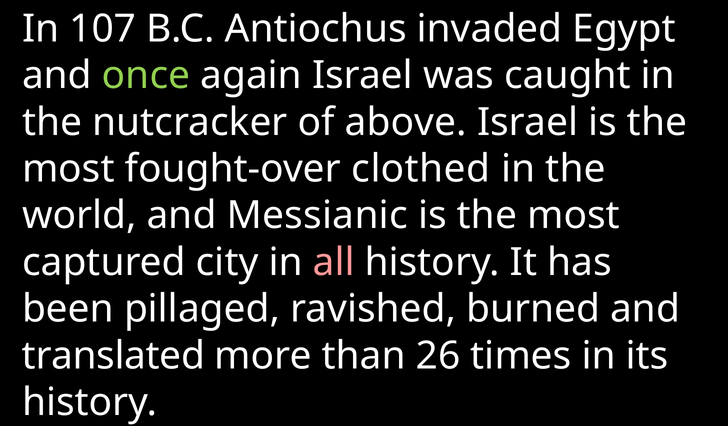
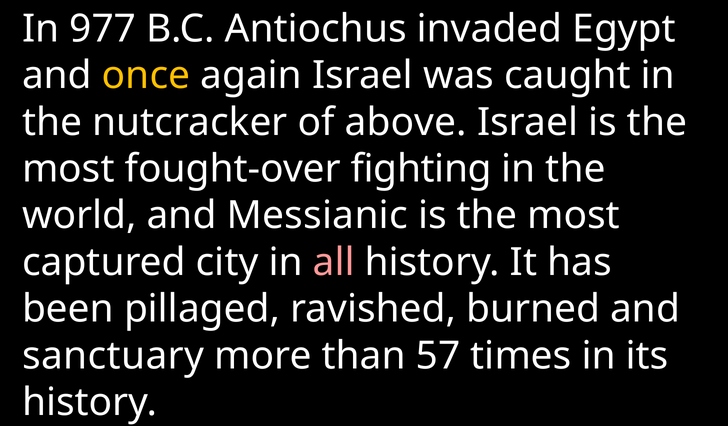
107: 107 -> 977 (103, 29)
once colour: light green -> yellow (146, 76)
clothed: clothed -> fighting (421, 169)
translated: translated -> sanctuary (113, 356)
26: 26 -> 57 (438, 356)
